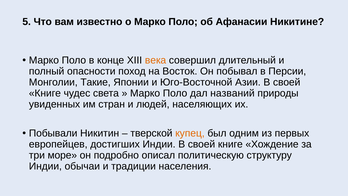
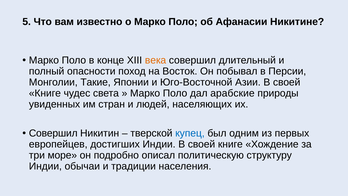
названий: названий -> арабские (232, 93)
Побывали: Побывали -> Совершил (53, 133)
купец colour: orange -> blue (190, 133)
